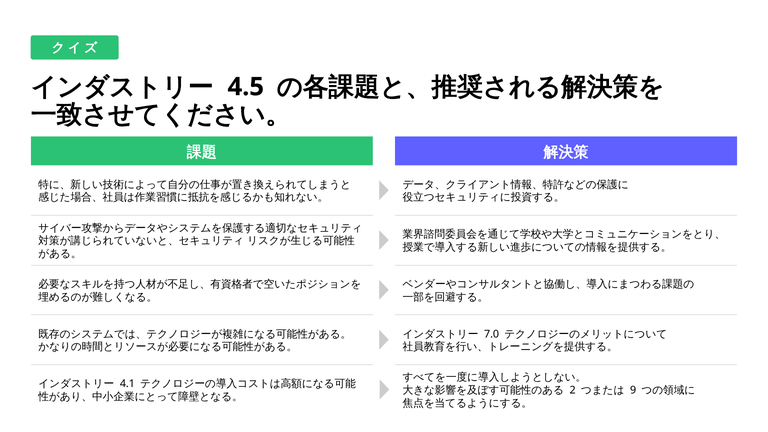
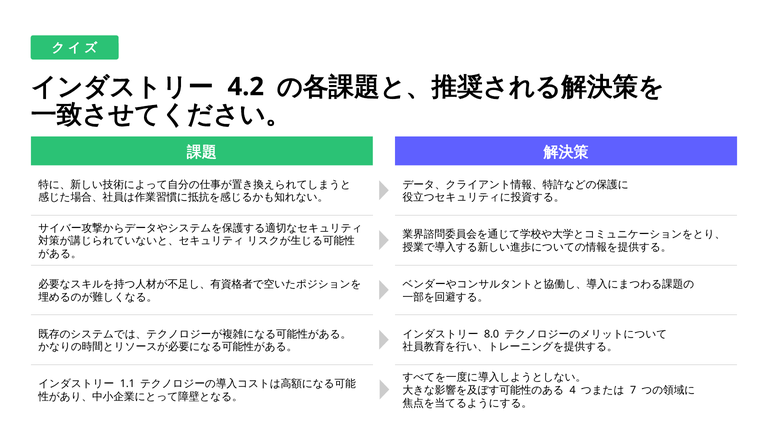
4.5: 4.5 -> 4.2 (246, 87)
7.0: 7.0 -> 8.0 (492, 334)
4.1: 4.1 -> 1.1 (127, 384)
2: 2 -> 4 (573, 390)
9: 9 -> 7 (633, 390)
